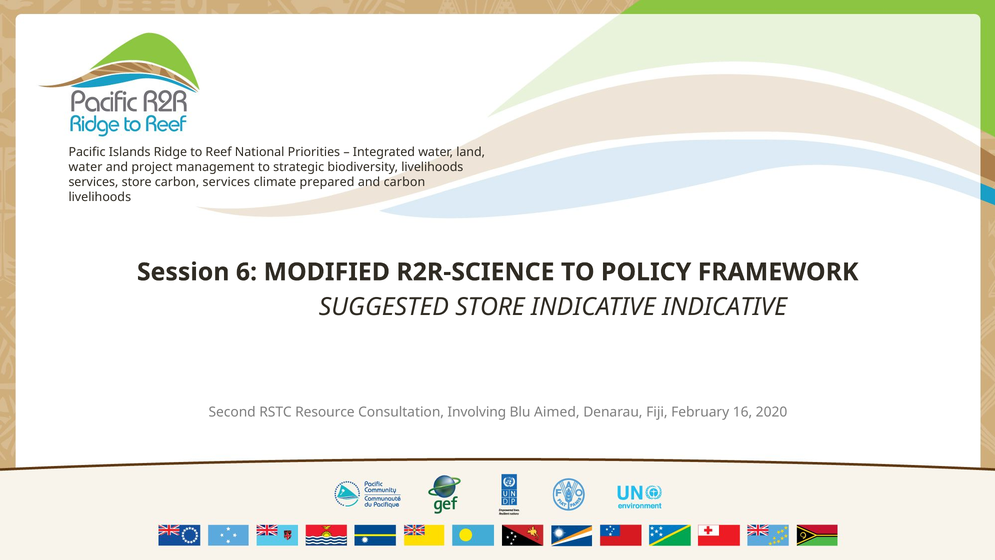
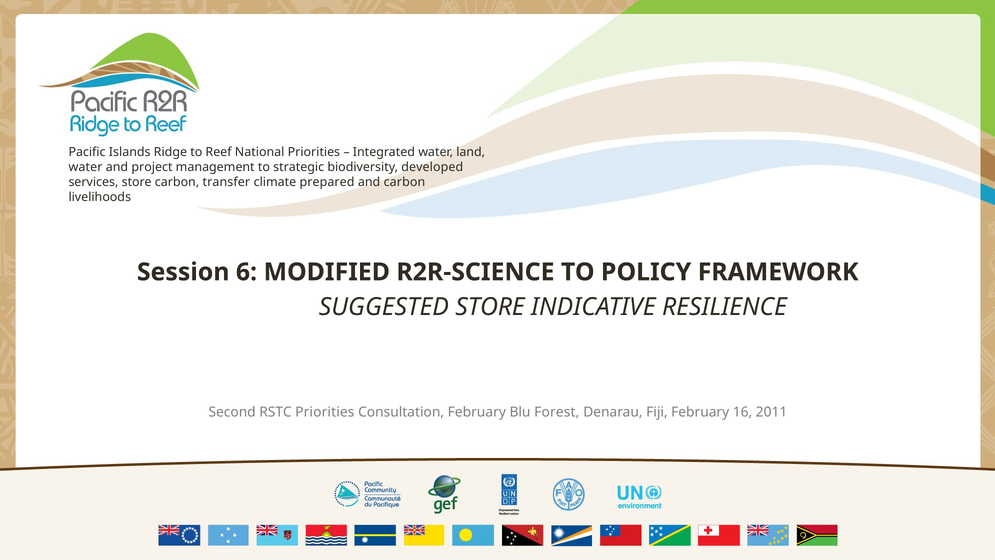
biodiversity livelihoods: livelihoods -> developed (432, 167)
carbon services: services -> transfer (226, 182)
INDICATIVE INDICATIVE: INDICATIVE -> RESILIENCE (724, 307)
RSTC Resource: Resource -> Priorities (325, 412)
Consultation Involving: Involving -> February (477, 412)
Aimed: Aimed -> Forest (557, 412)
2020: 2020 -> 2011 (772, 412)
